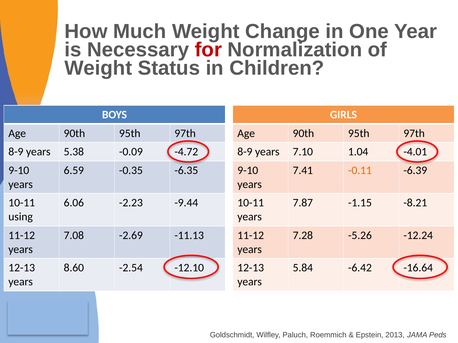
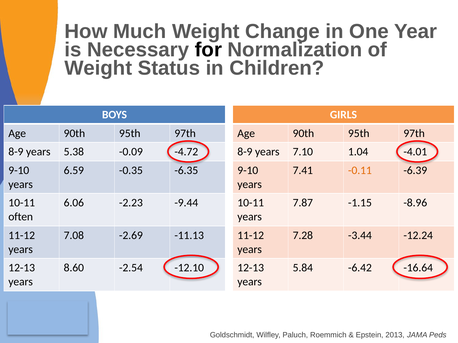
for colour: red -> black (208, 50)
-8.21: -8.21 -> -8.96 (415, 203)
using: using -> often (21, 217)
-5.26: -5.26 -> -3.44 (360, 236)
